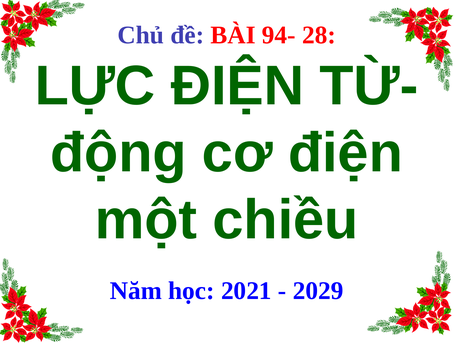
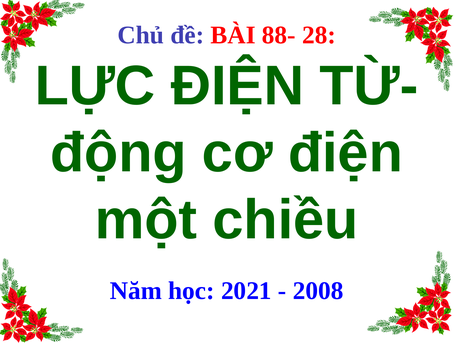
94-: 94- -> 88- (279, 35)
2029: 2029 -> 2008 (318, 291)
